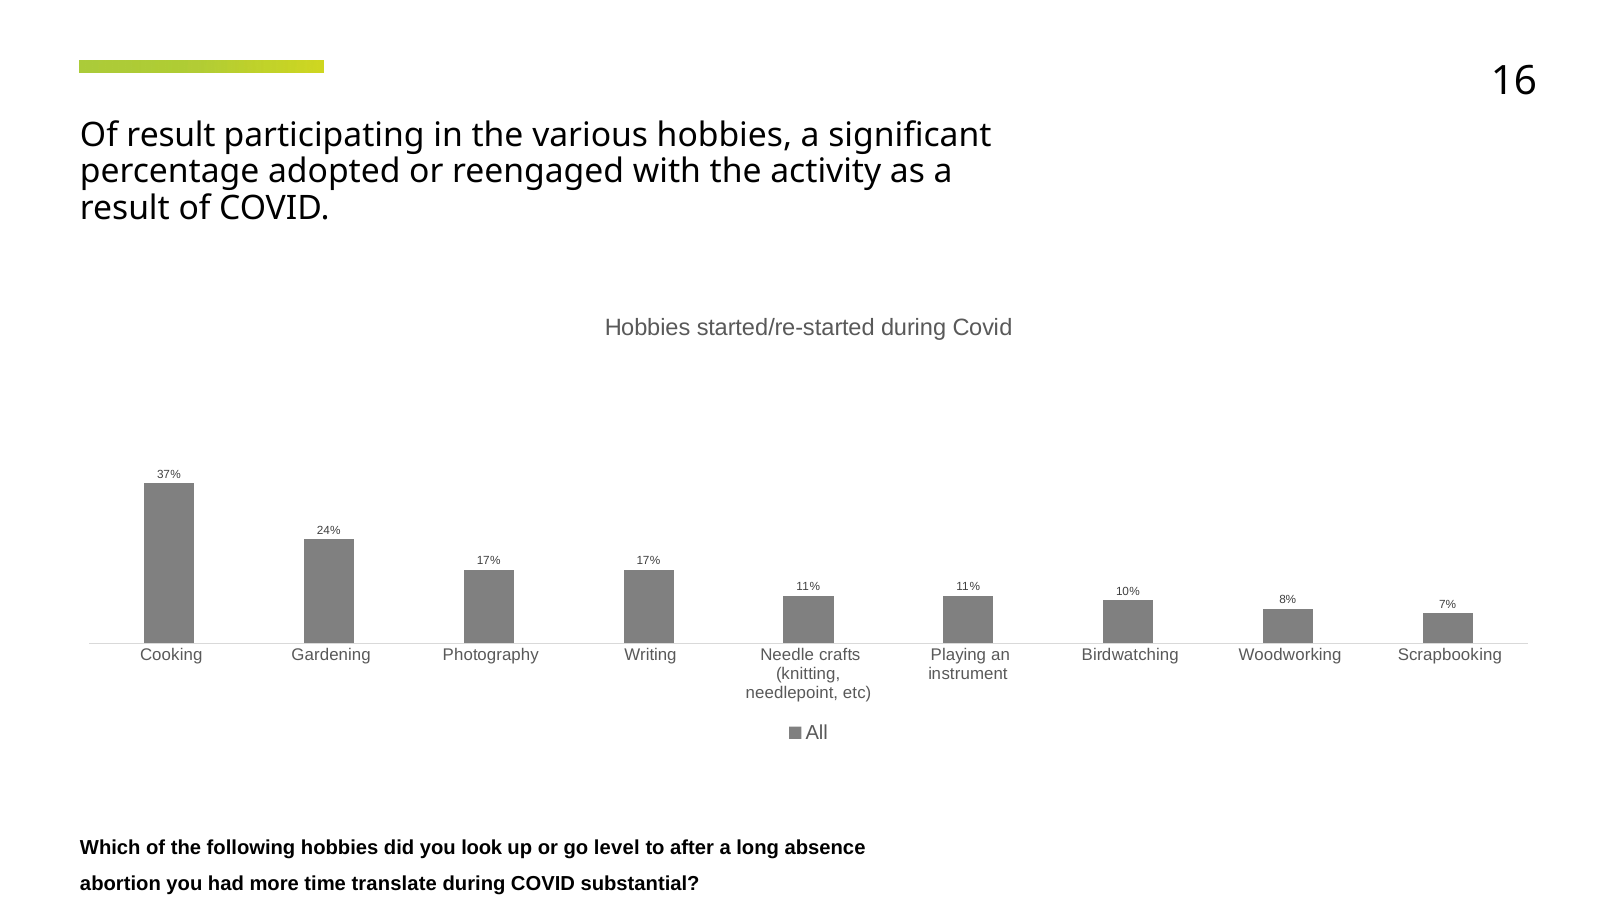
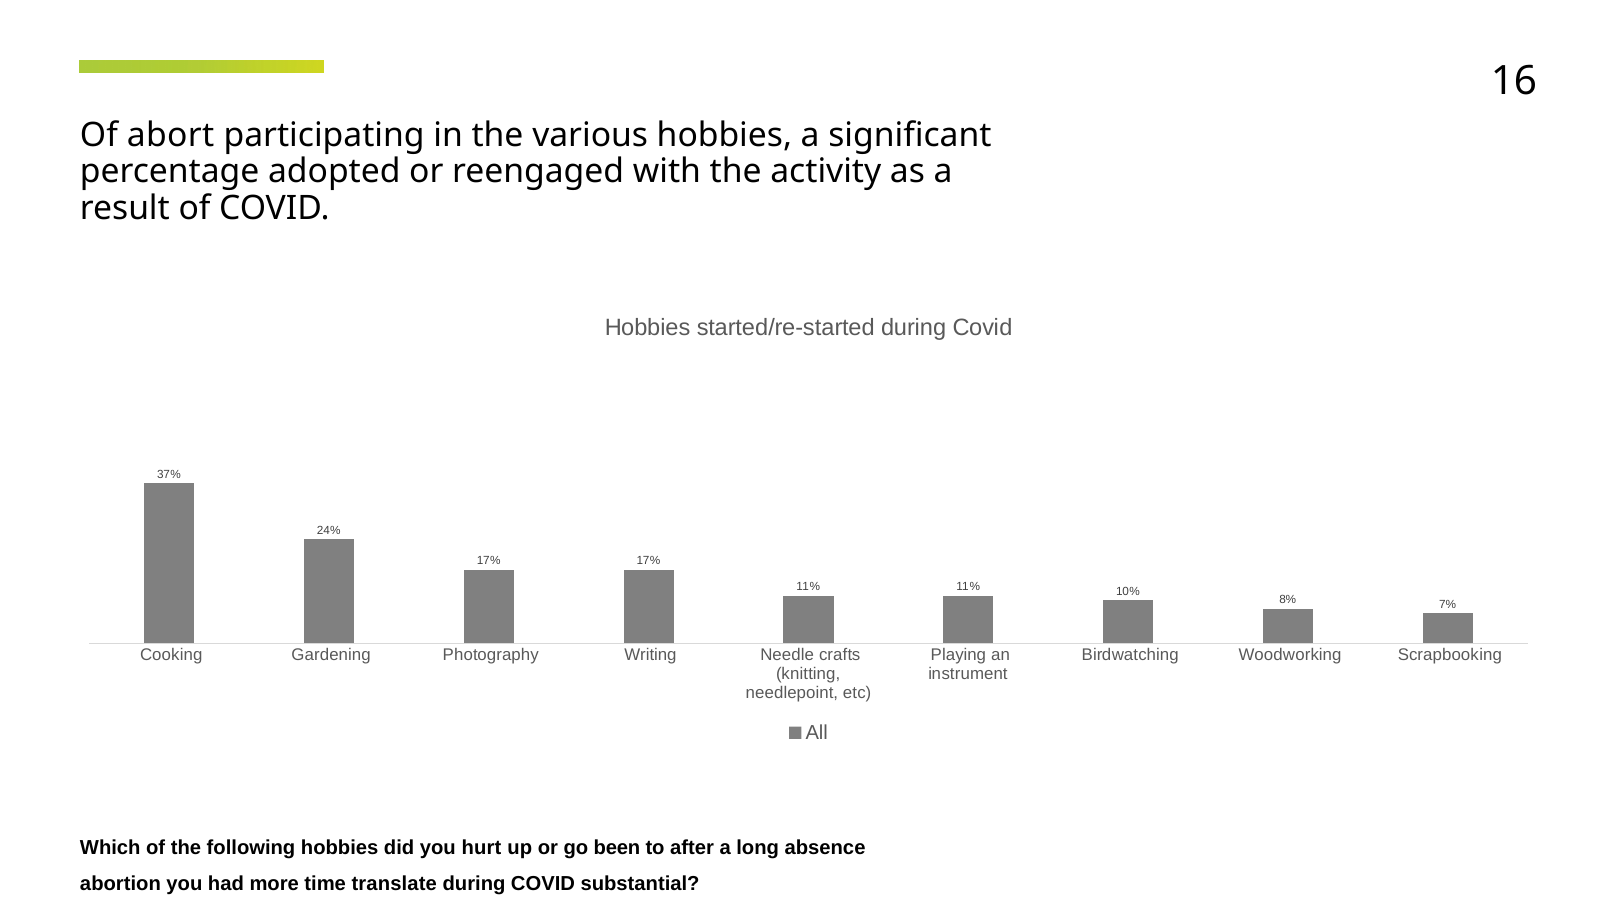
Of result: result -> abort (171, 135)
look: look -> hurt (482, 847)
level: level -> been (617, 847)
